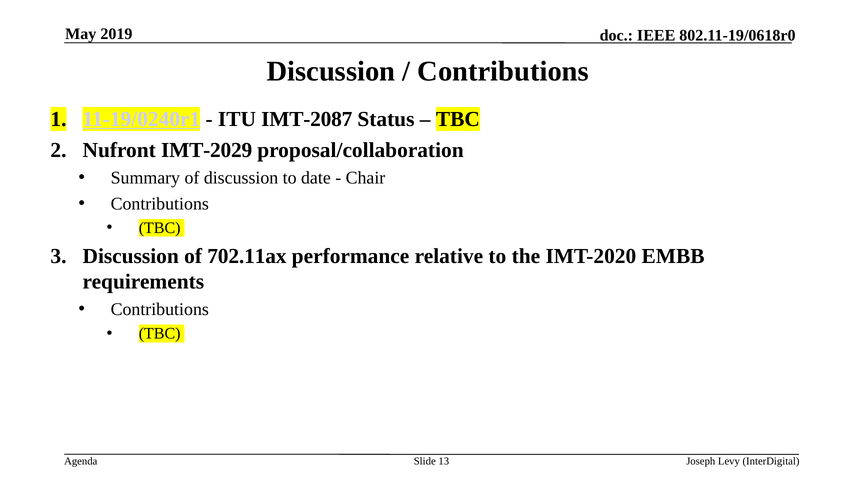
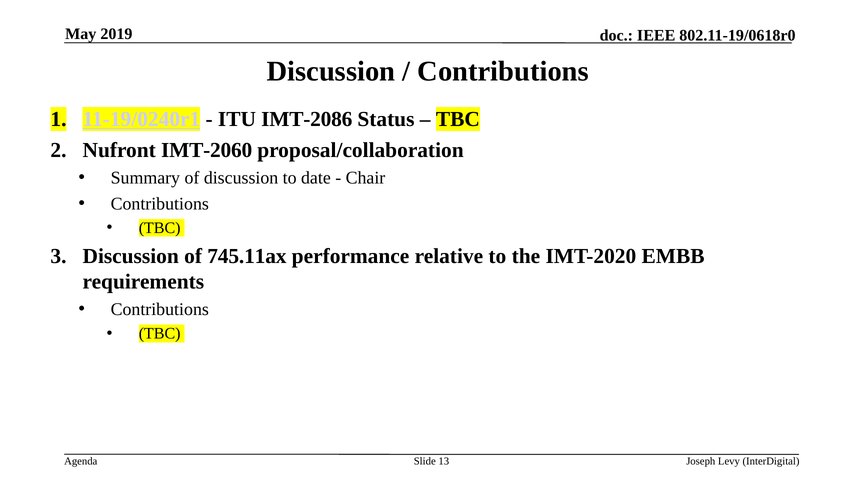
IMT-2087: IMT-2087 -> IMT-2086 (307, 119)
IMT-2029: IMT-2029 -> IMT-2060 (207, 150)
702.11ax: 702.11ax -> 745.11ax (247, 256)
